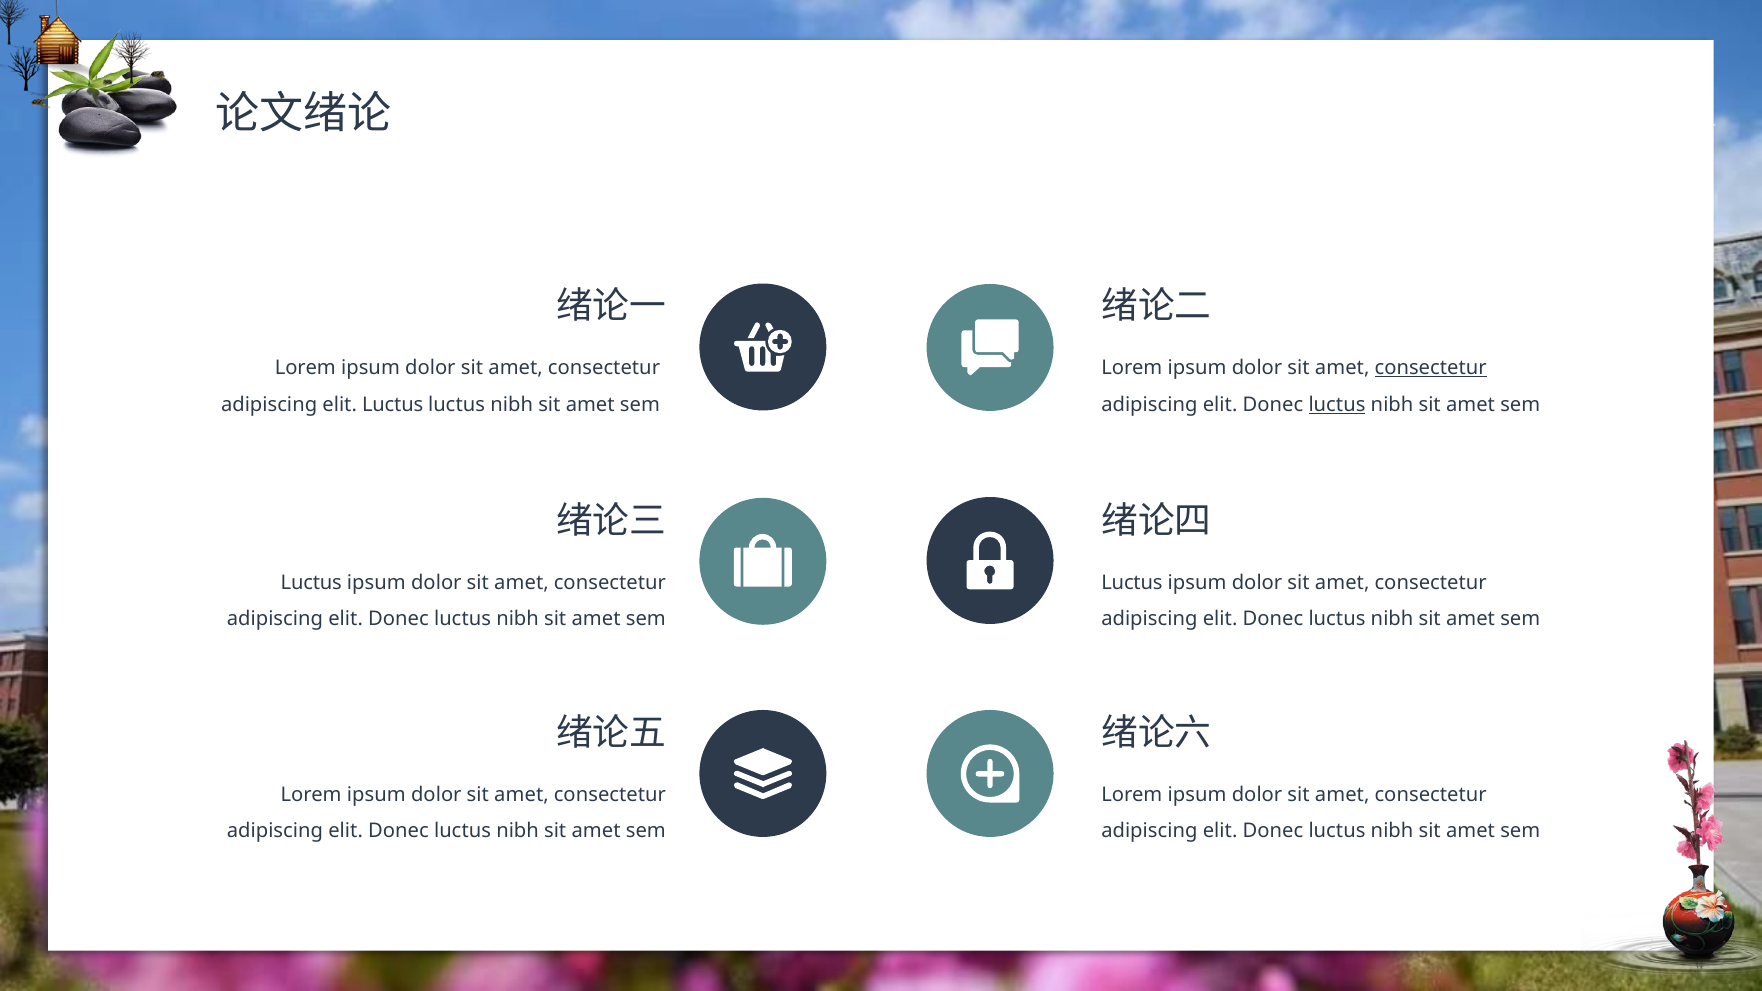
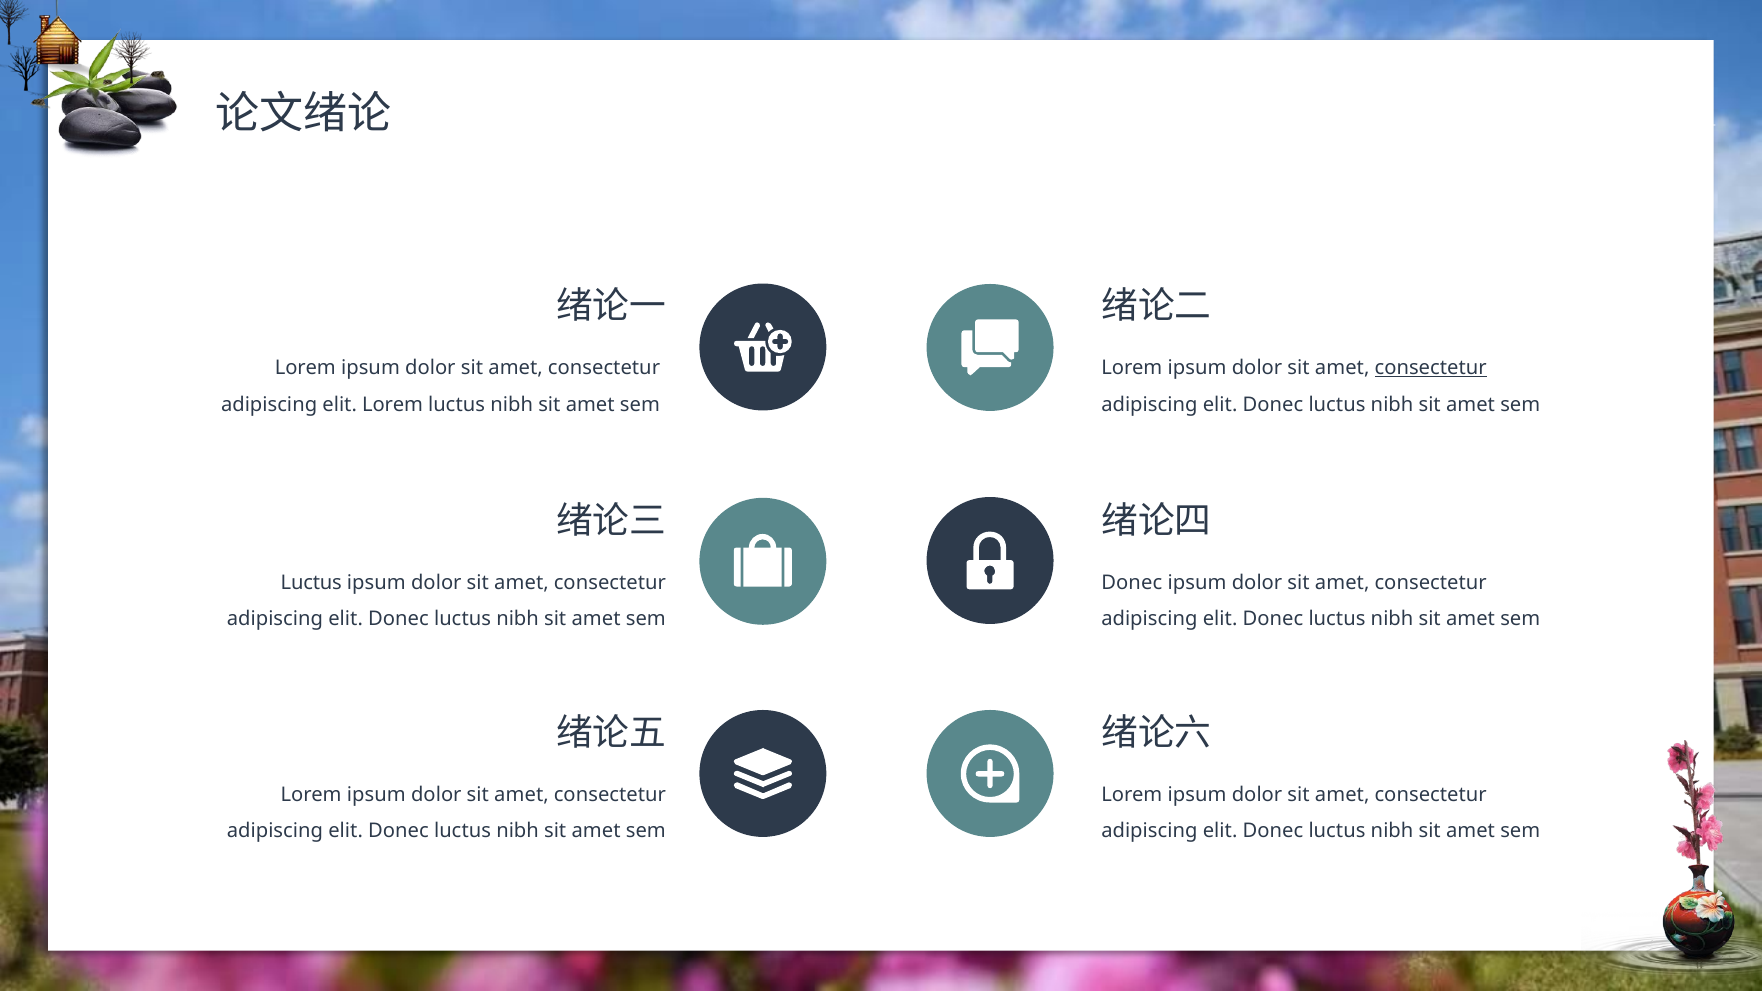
elit Luctus: Luctus -> Lorem (393, 405)
luctus underline: present -> none (1337, 405)
Luctus: Luctus -> Donec (1132, 583)
